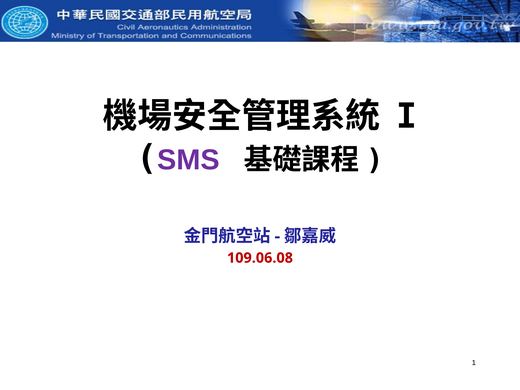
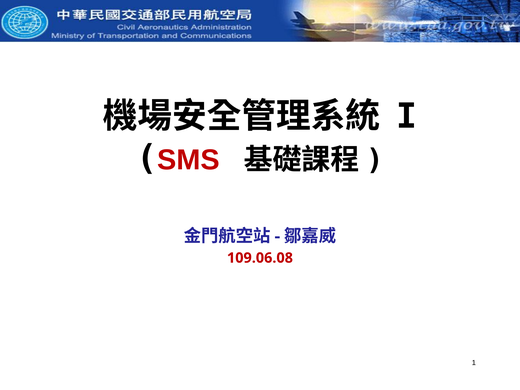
SMS colour: purple -> red (188, 160)
